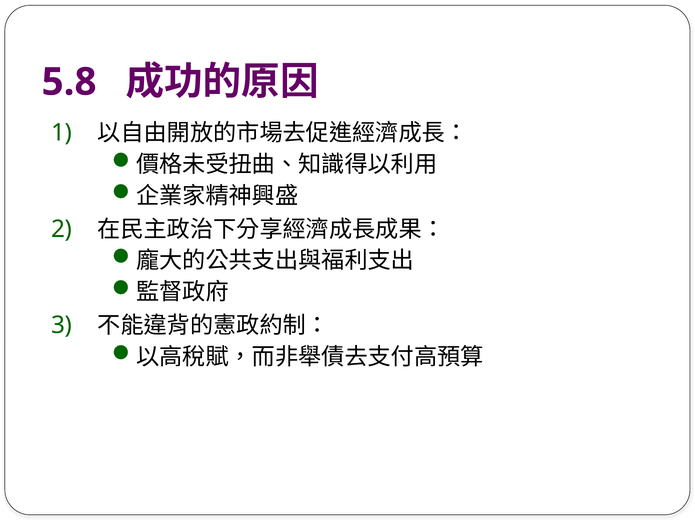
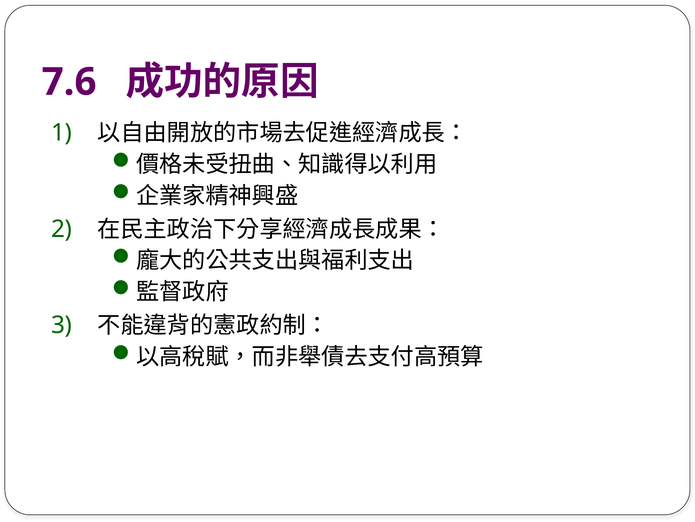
5.8: 5.8 -> 7.6 (69, 82)
